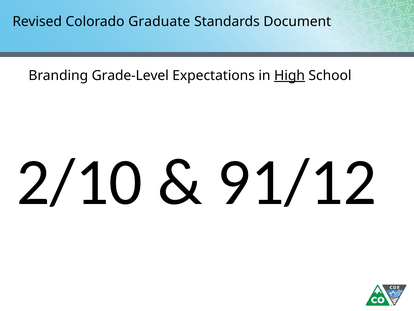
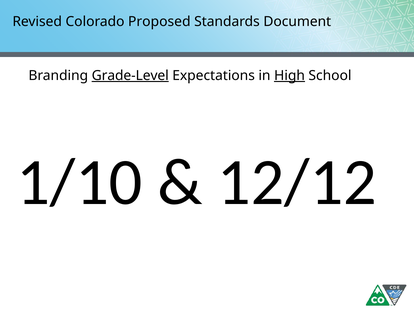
Graduate: Graduate -> Proposed (159, 22)
Grade-Level underline: none -> present (130, 75)
2/10: 2/10 -> 1/10 (79, 182)
91/12: 91/12 -> 12/12 (297, 182)
